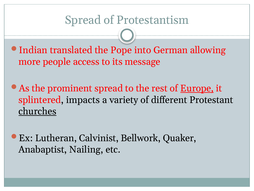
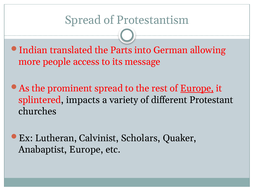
Pope: Pope -> Parts (121, 50)
churches underline: present -> none (37, 111)
Bellwork: Bellwork -> Scholars (141, 138)
Anabaptist Nailing: Nailing -> Europe (86, 149)
